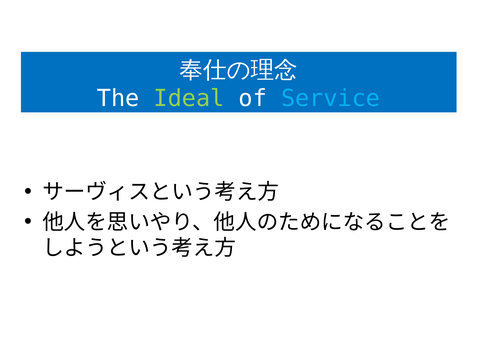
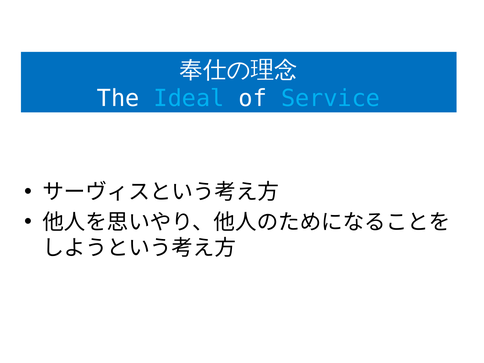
Ideal colour: light green -> light blue (189, 98)
